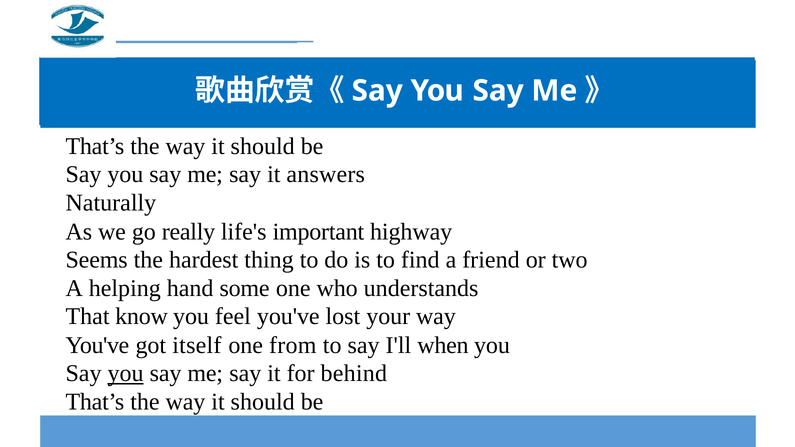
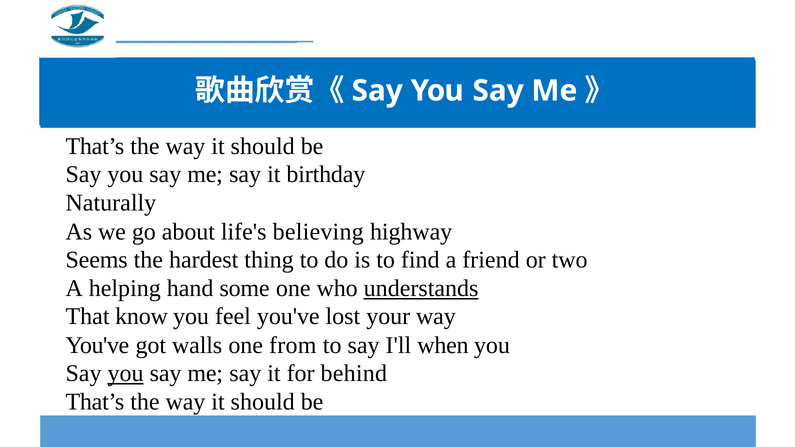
answers: answers -> birthday (326, 175)
really: really -> about (188, 232)
important: important -> believing (318, 232)
understands underline: none -> present (421, 288)
itself: itself -> walls (197, 345)
